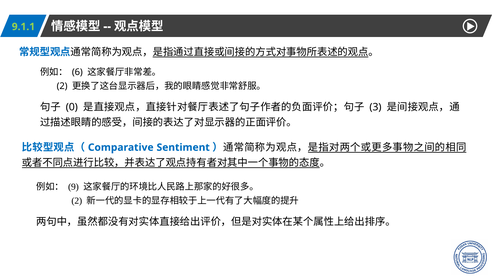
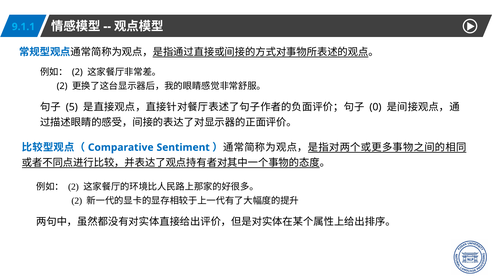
9.1.1 colour: light green -> light blue (23, 27)
6: 6 -> 2 (77, 72)
0: 0 -> 5 (72, 107)
3: 3 -> 0 (375, 107)
9: 9 -> 2 (73, 187)
